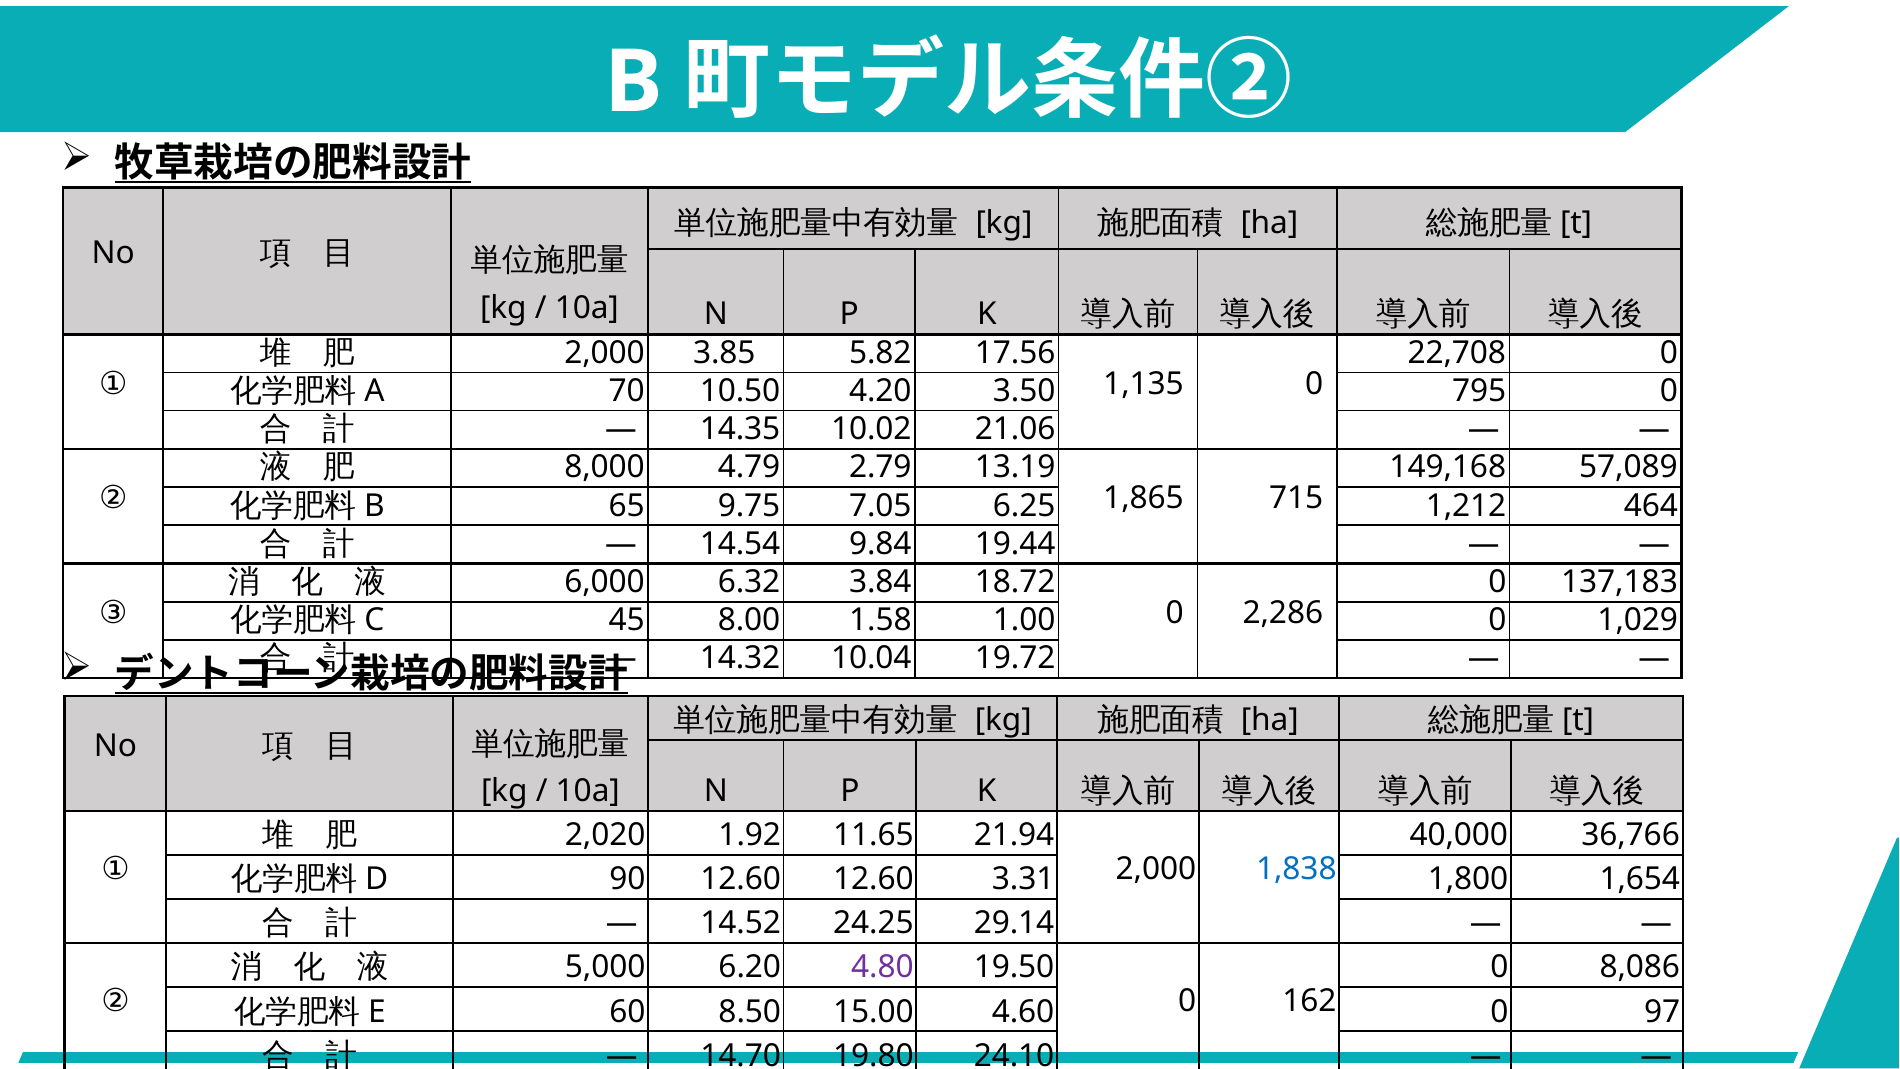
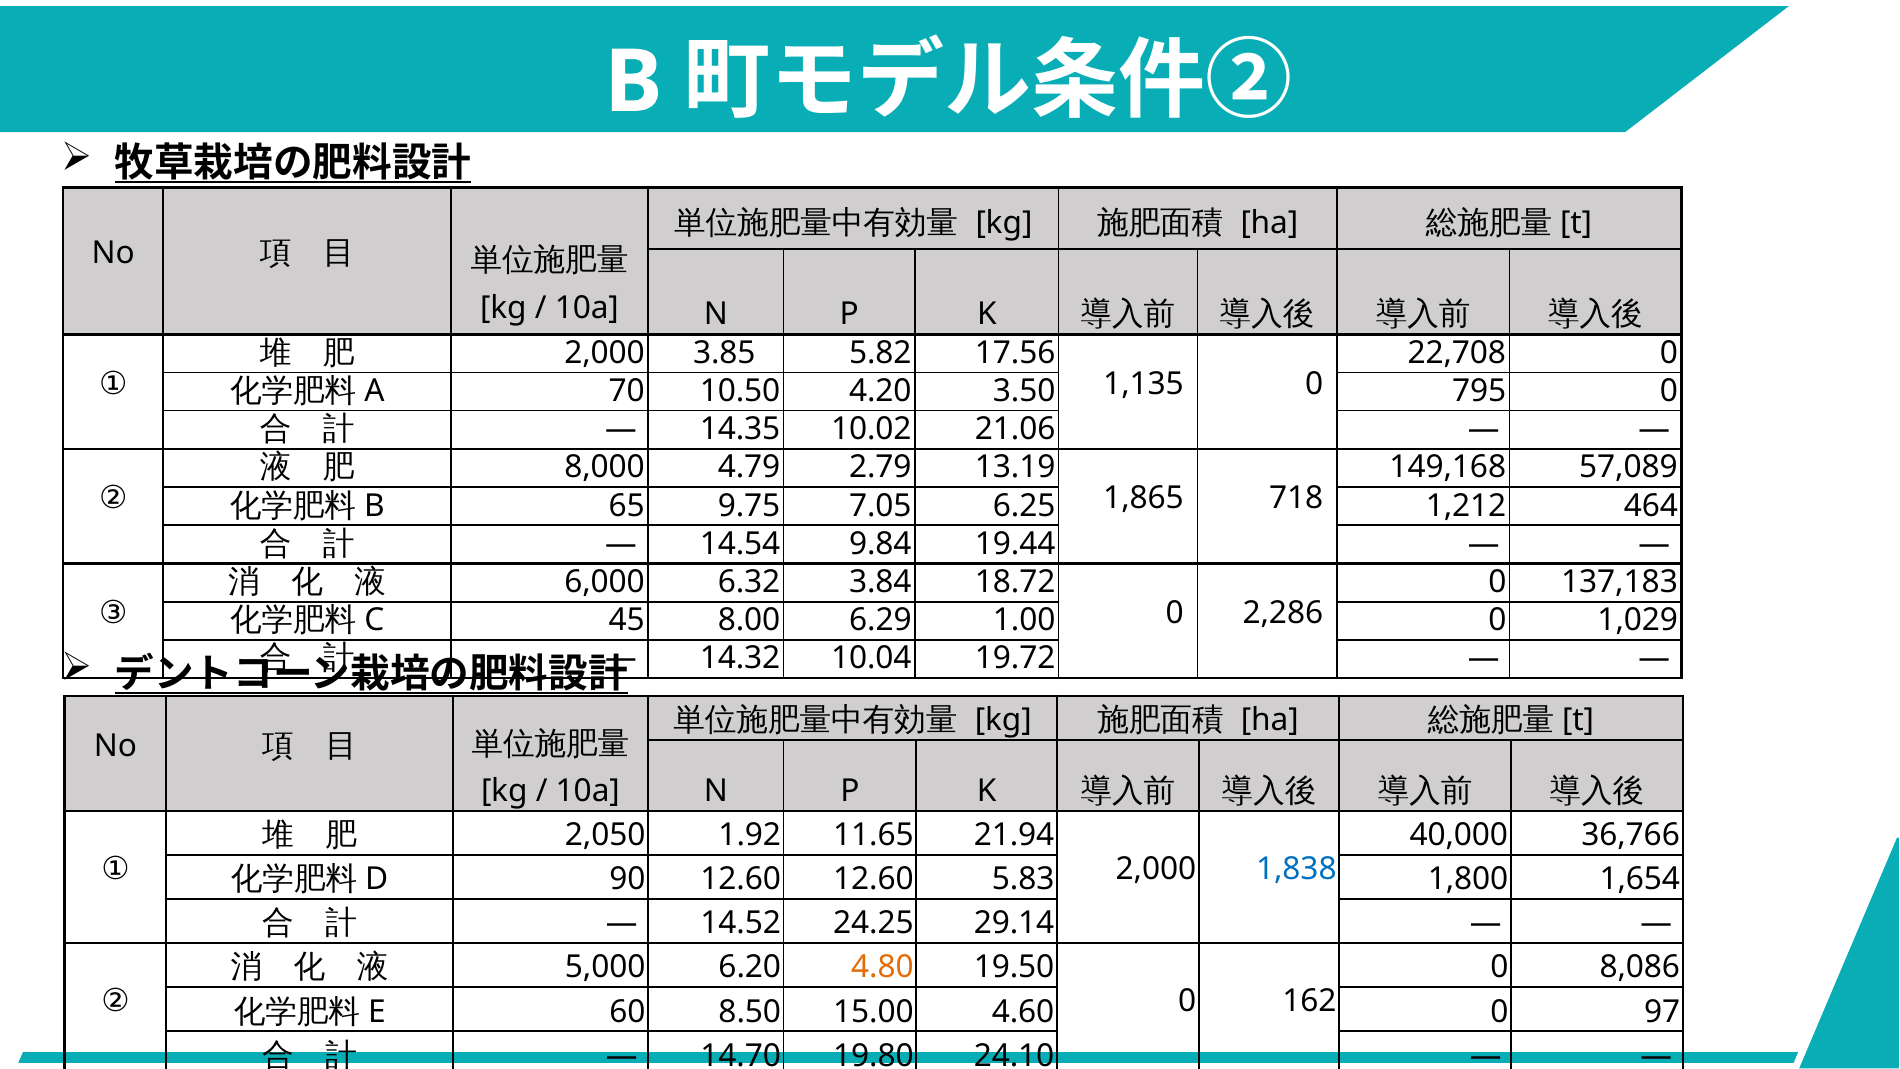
715: 715 -> 718 (1296, 498)
1.58: 1.58 -> 6.29 (880, 620)
2,020: 2,020 -> 2,050 (605, 835)
3.31: 3.31 -> 5.83 (1023, 879)
4.80 colour: purple -> orange (882, 967)
